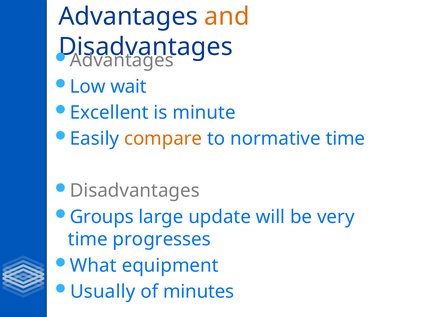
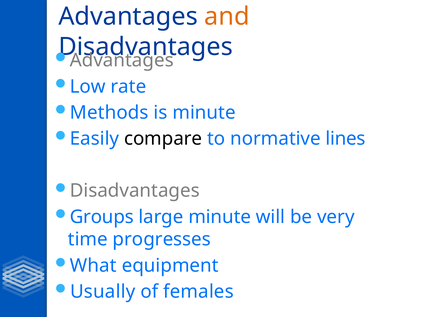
wait: wait -> rate (128, 87)
Excellent: Excellent -> Methods (109, 113)
compare colour: orange -> black (163, 139)
normative time: time -> lines (346, 139)
large update: update -> minute (220, 217)
minutes: minutes -> females (199, 292)
